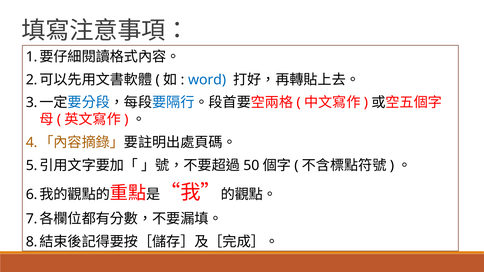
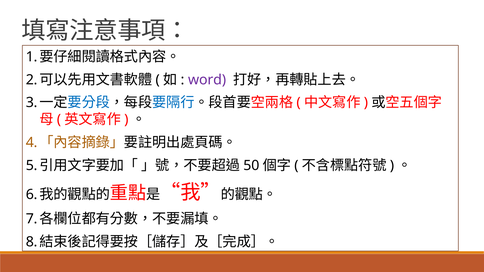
word colour: blue -> purple (207, 80)
